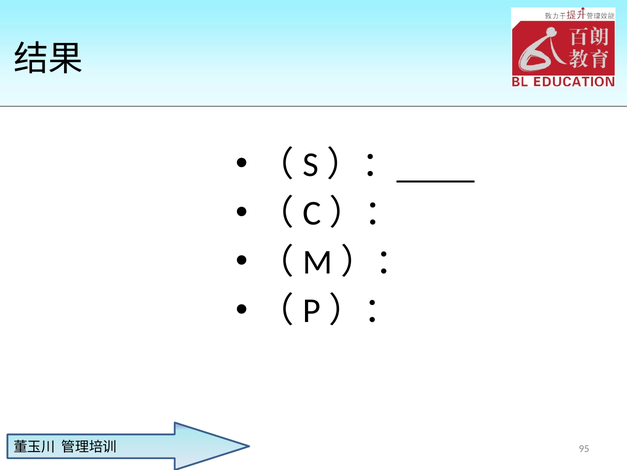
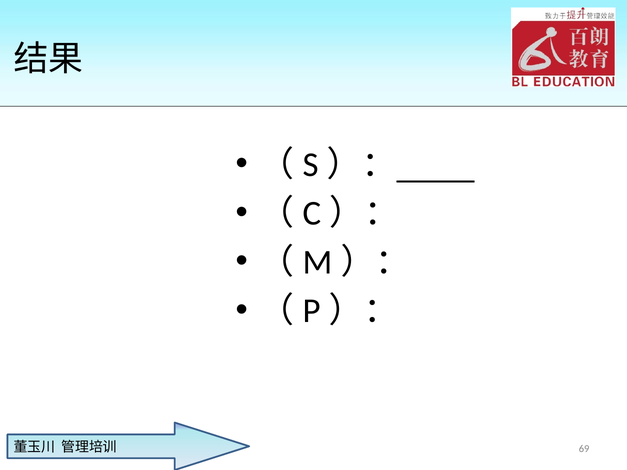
95: 95 -> 69 (584, 449)
